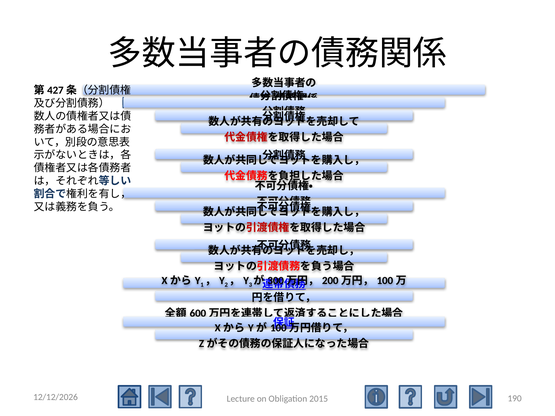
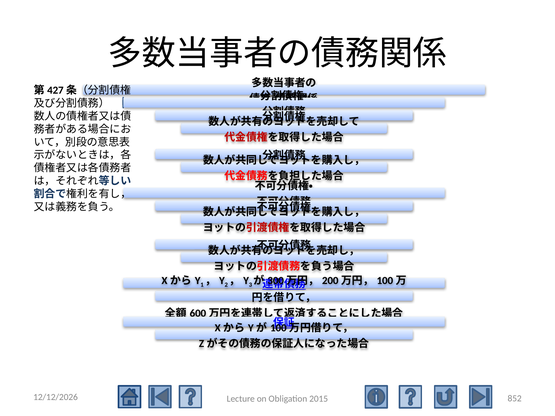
190: 190 -> 852 (515, 399)
